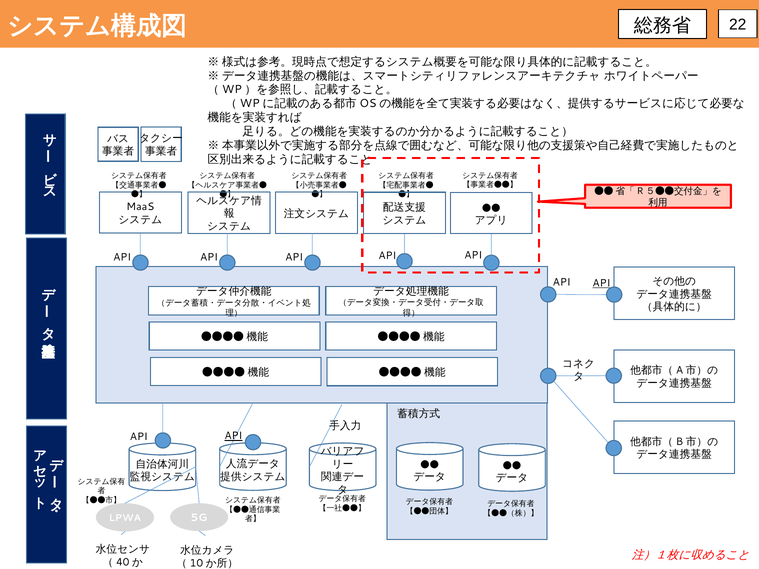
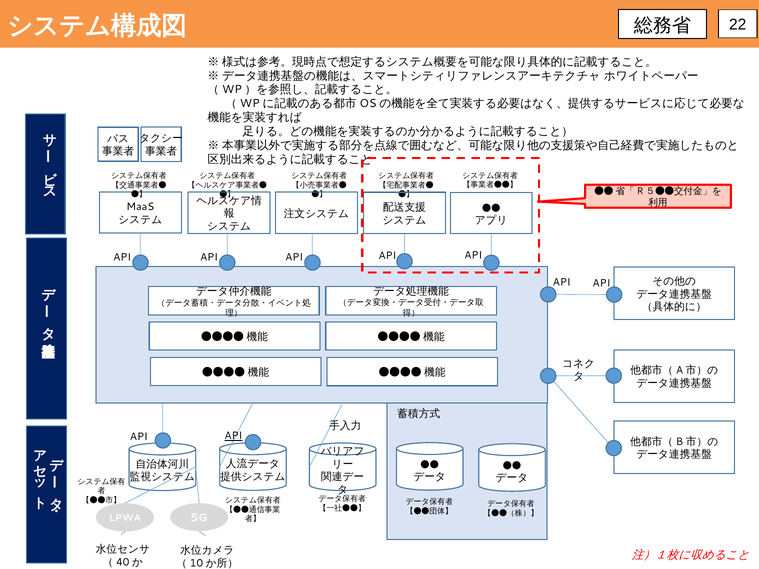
API underline: present -> none (601, 283)
